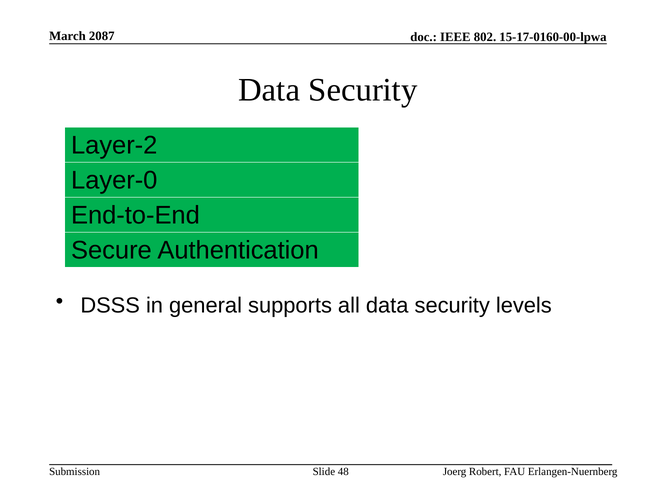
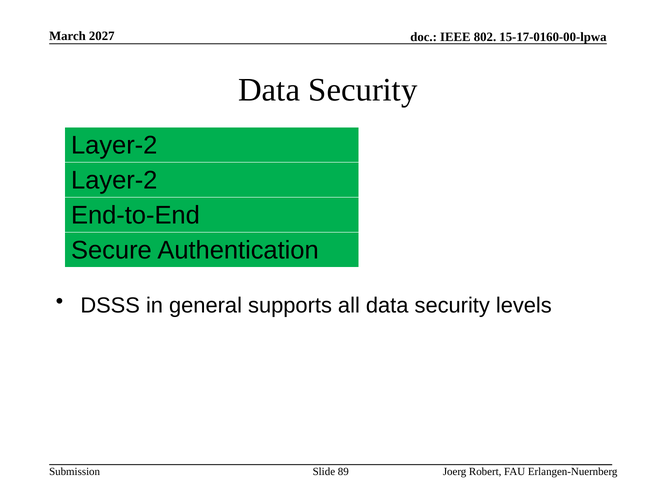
2087: 2087 -> 2027 (102, 36)
Layer-0: Layer-0 -> Layer-2 (114, 180)
48: 48 -> 89 (343, 472)
